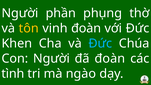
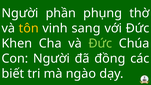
vinh đoàn: đoàn -> sang (86, 28)
Đức colour: light blue -> light green (100, 43)
đã đoàn: đoàn -> đồng (110, 58)
tình: tình -> biết (13, 74)
